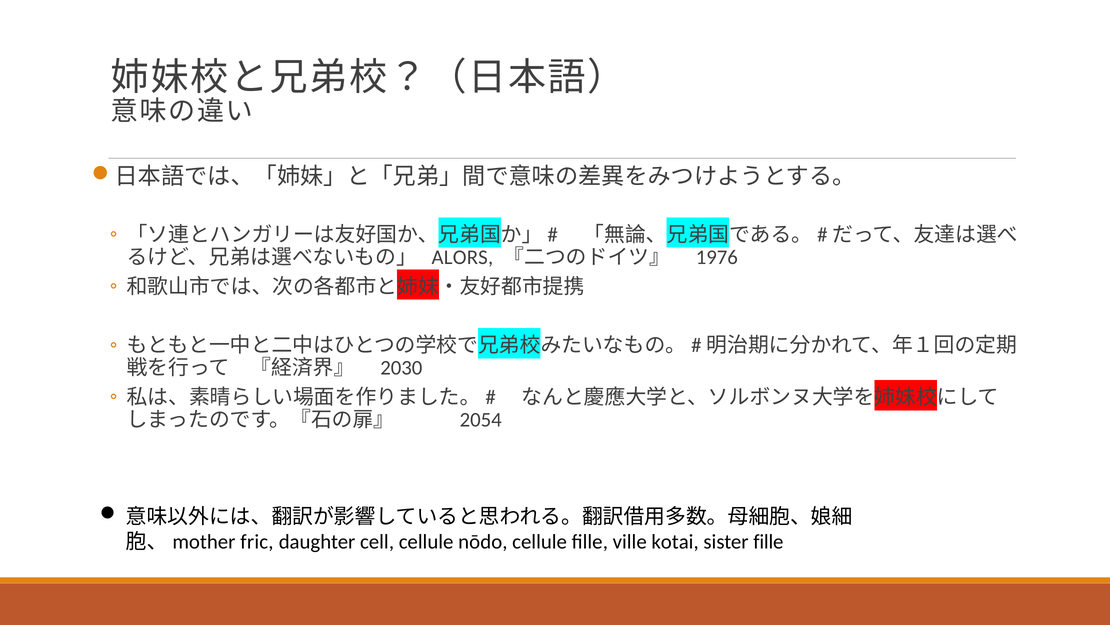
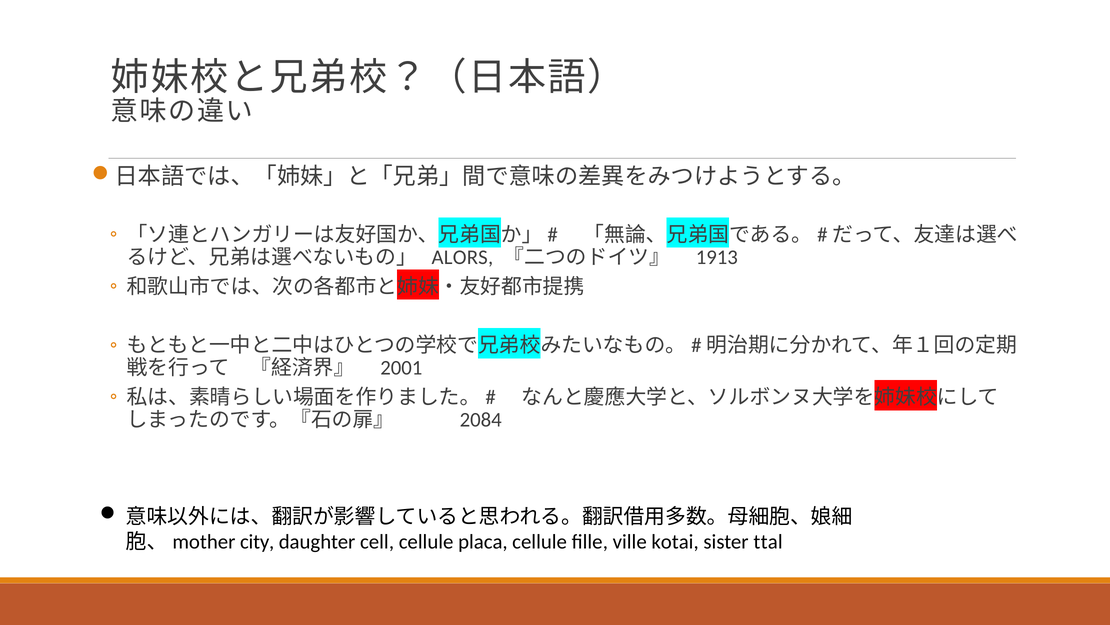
1976: 1976 -> 1913 (717, 257)
2030: 2030 -> 2001 (401, 368)
2054: 2054 -> 2084 (481, 420)
fric: fric -> city (257, 541)
nōdo: nōdo -> placa (483, 541)
sister fille: fille -> ttal (768, 541)
